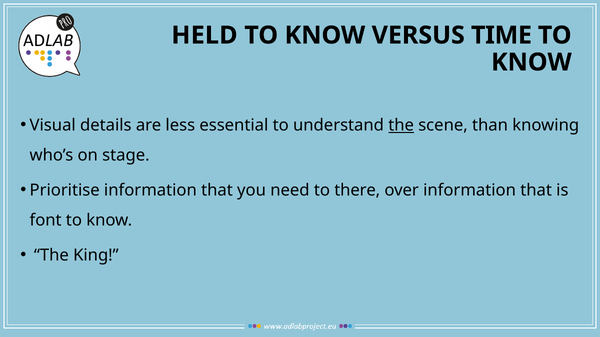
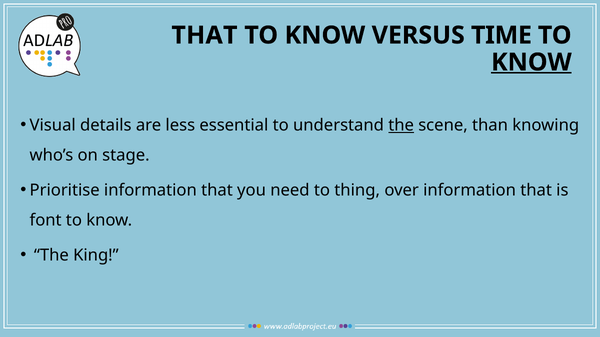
HELD: HELD -> THAT (204, 35)
KNOW underline: none -> present (531, 62)
there: there -> thing (357, 190)
